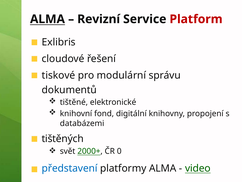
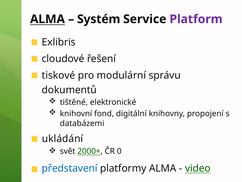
Revizní: Revizní -> Systém (99, 19)
Platform colour: red -> purple (196, 19)
tištěných: tištěných -> ukládání (63, 138)
